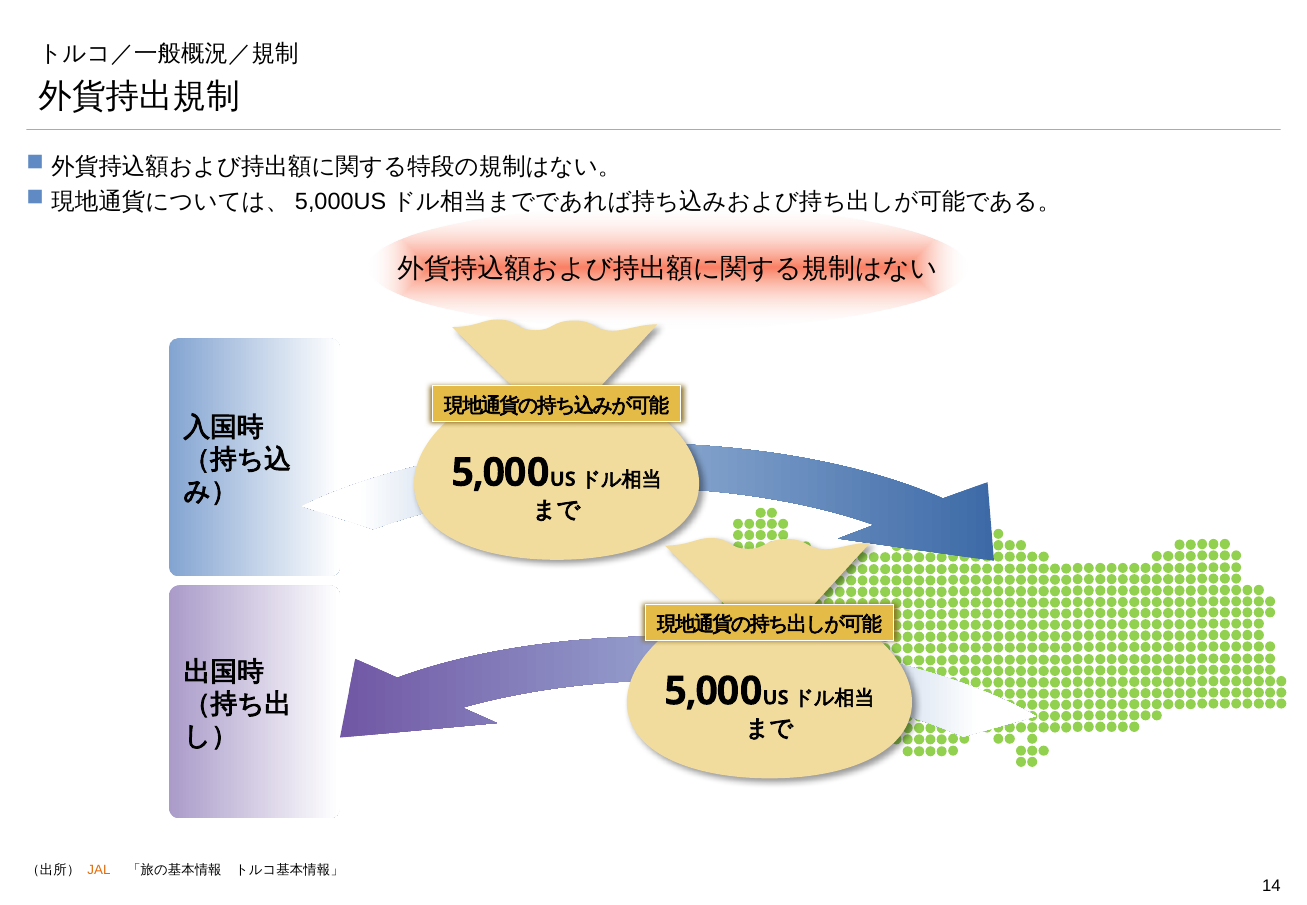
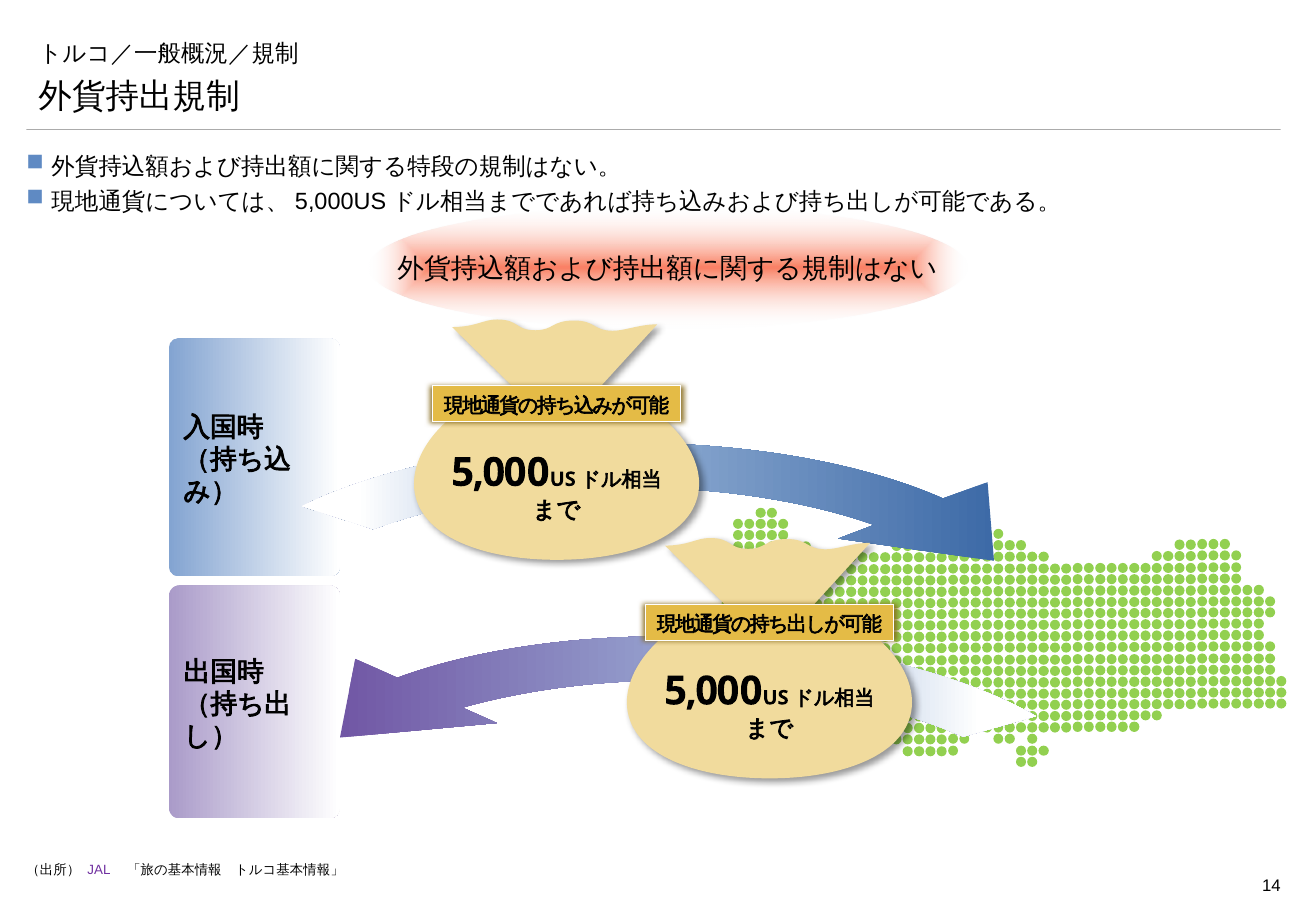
JAL colour: orange -> purple (99, 870)
